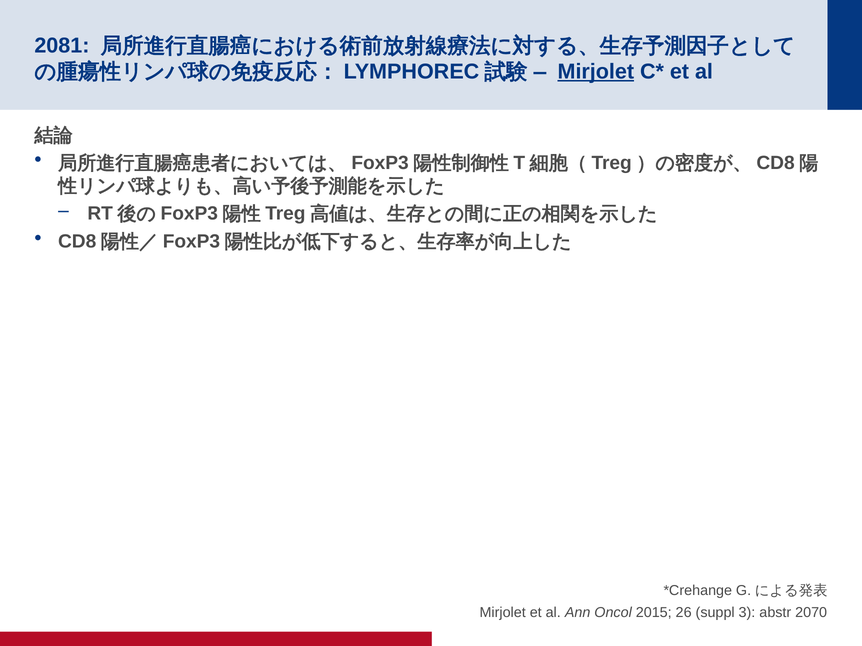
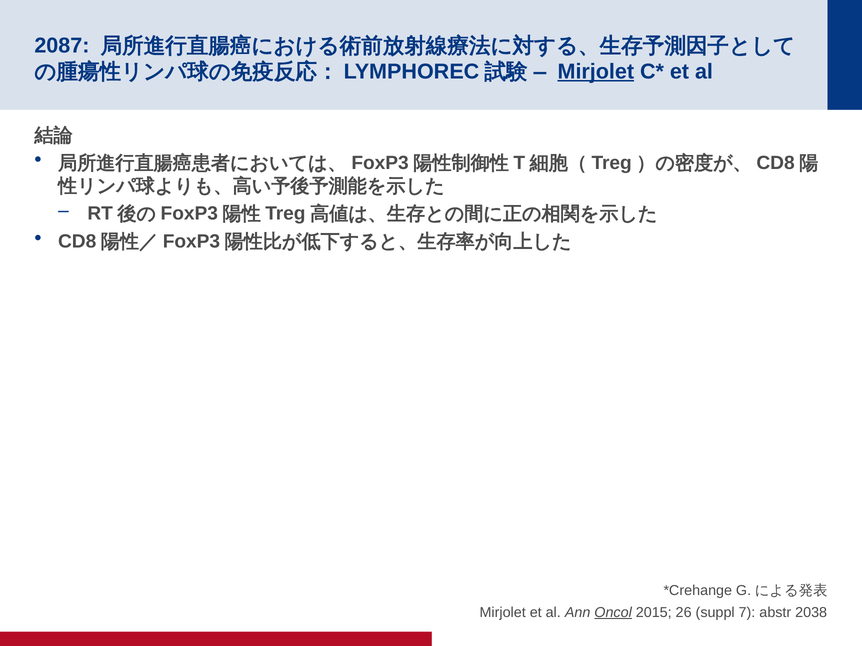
2081: 2081 -> 2087 (62, 46)
Oncol underline: none -> present (613, 613)
3: 3 -> 7 (747, 613)
2070: 2070 -> 2038 (811, 613)
